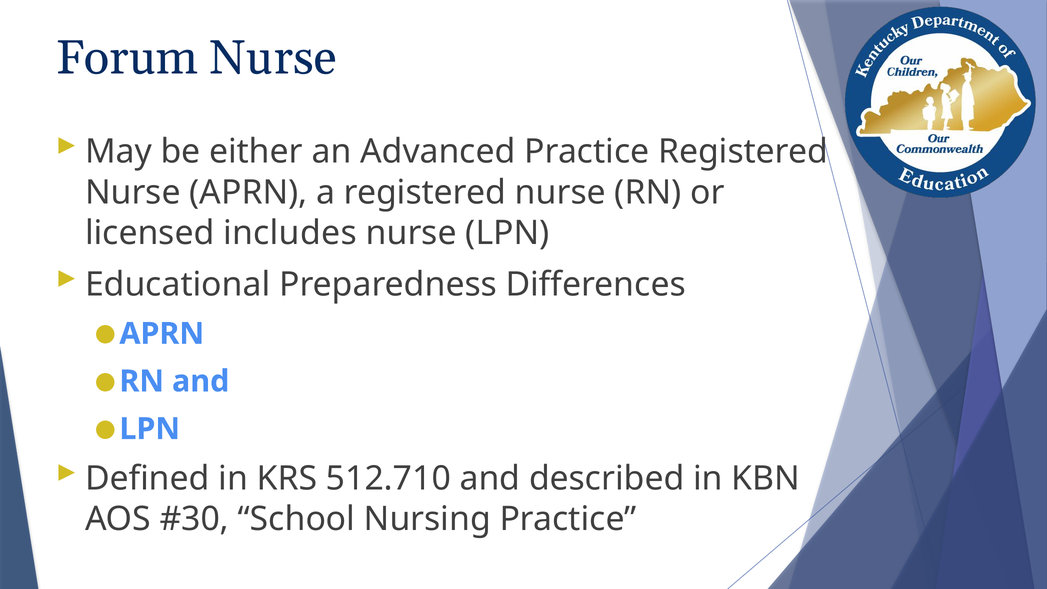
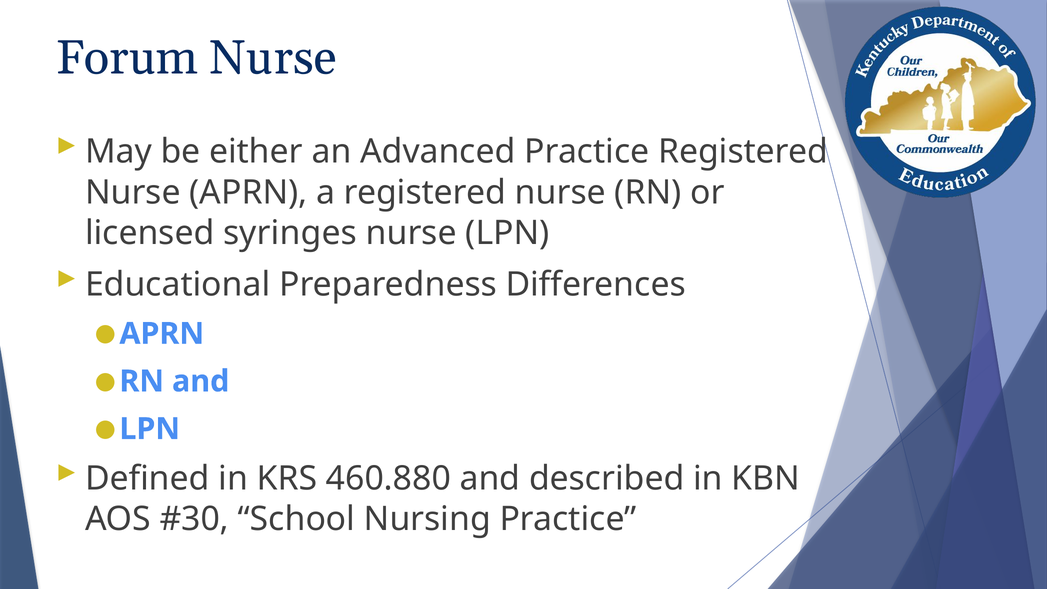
includes: includes -> syringes (290, 233)
512.710: 512.710 -> 460.880 (388, 479)
